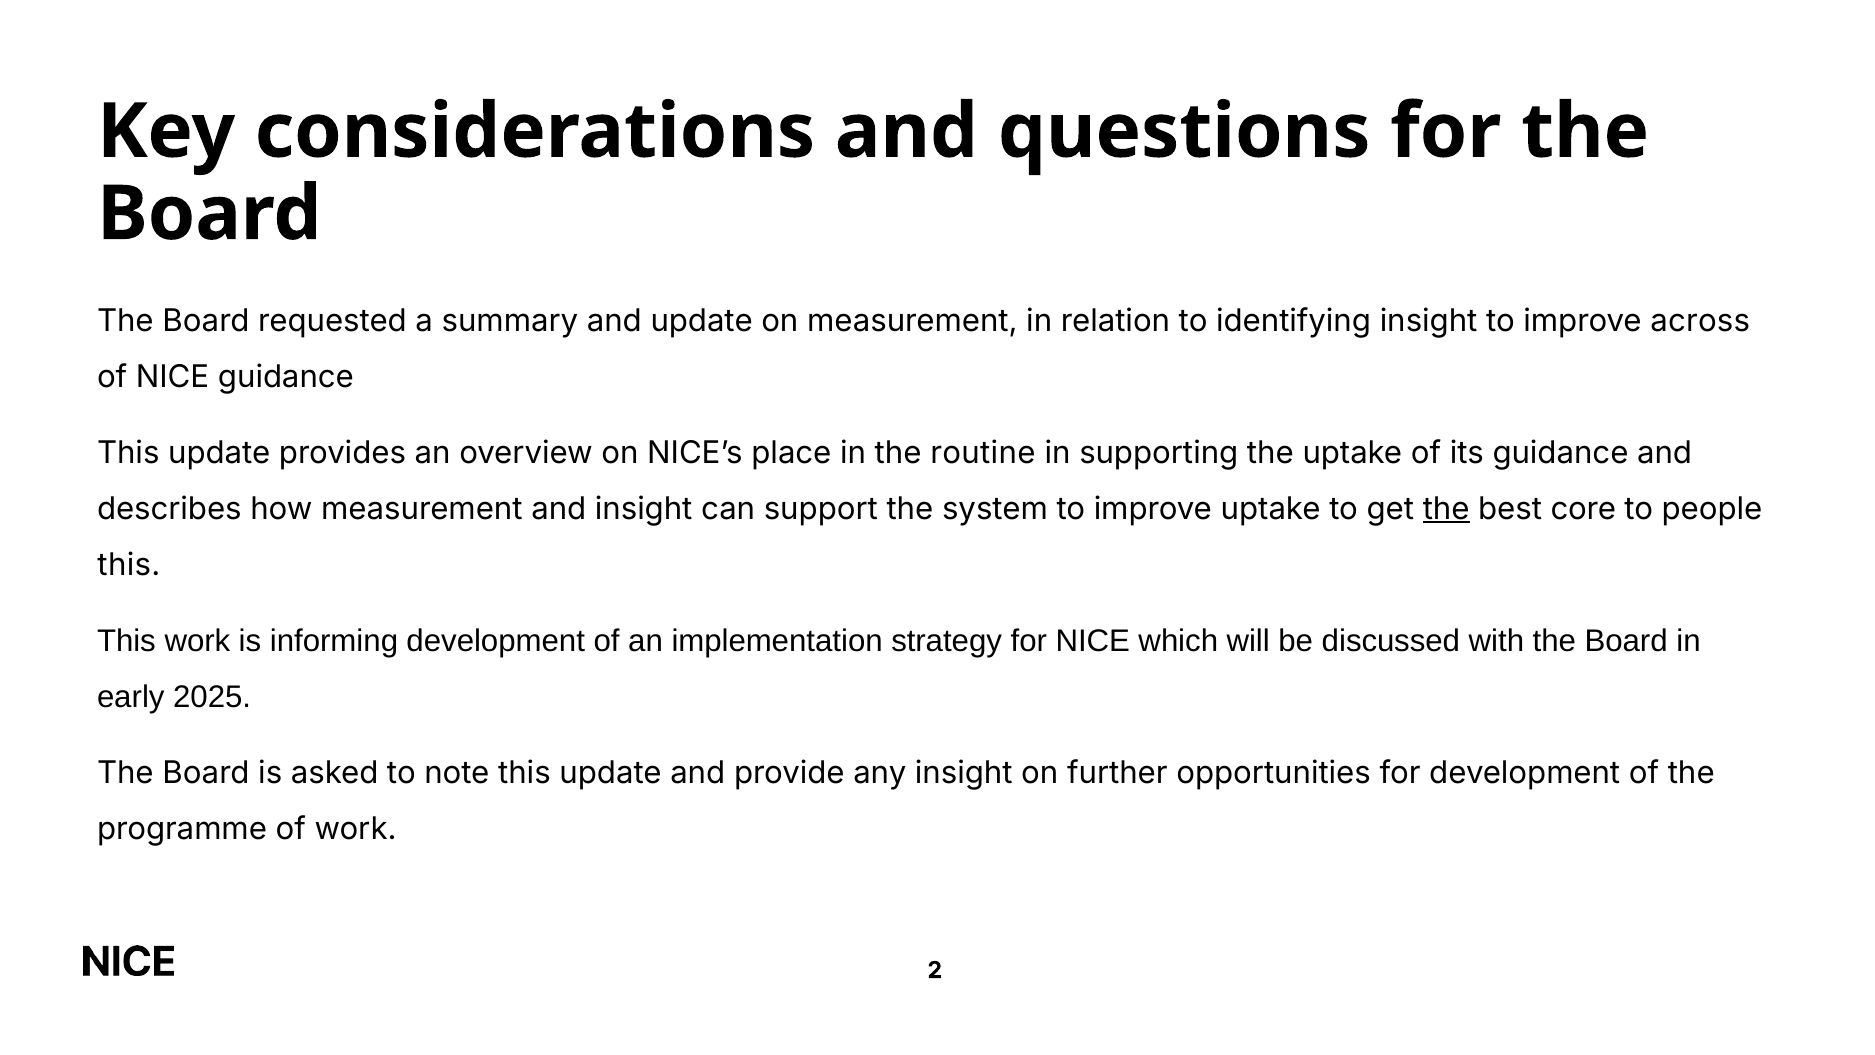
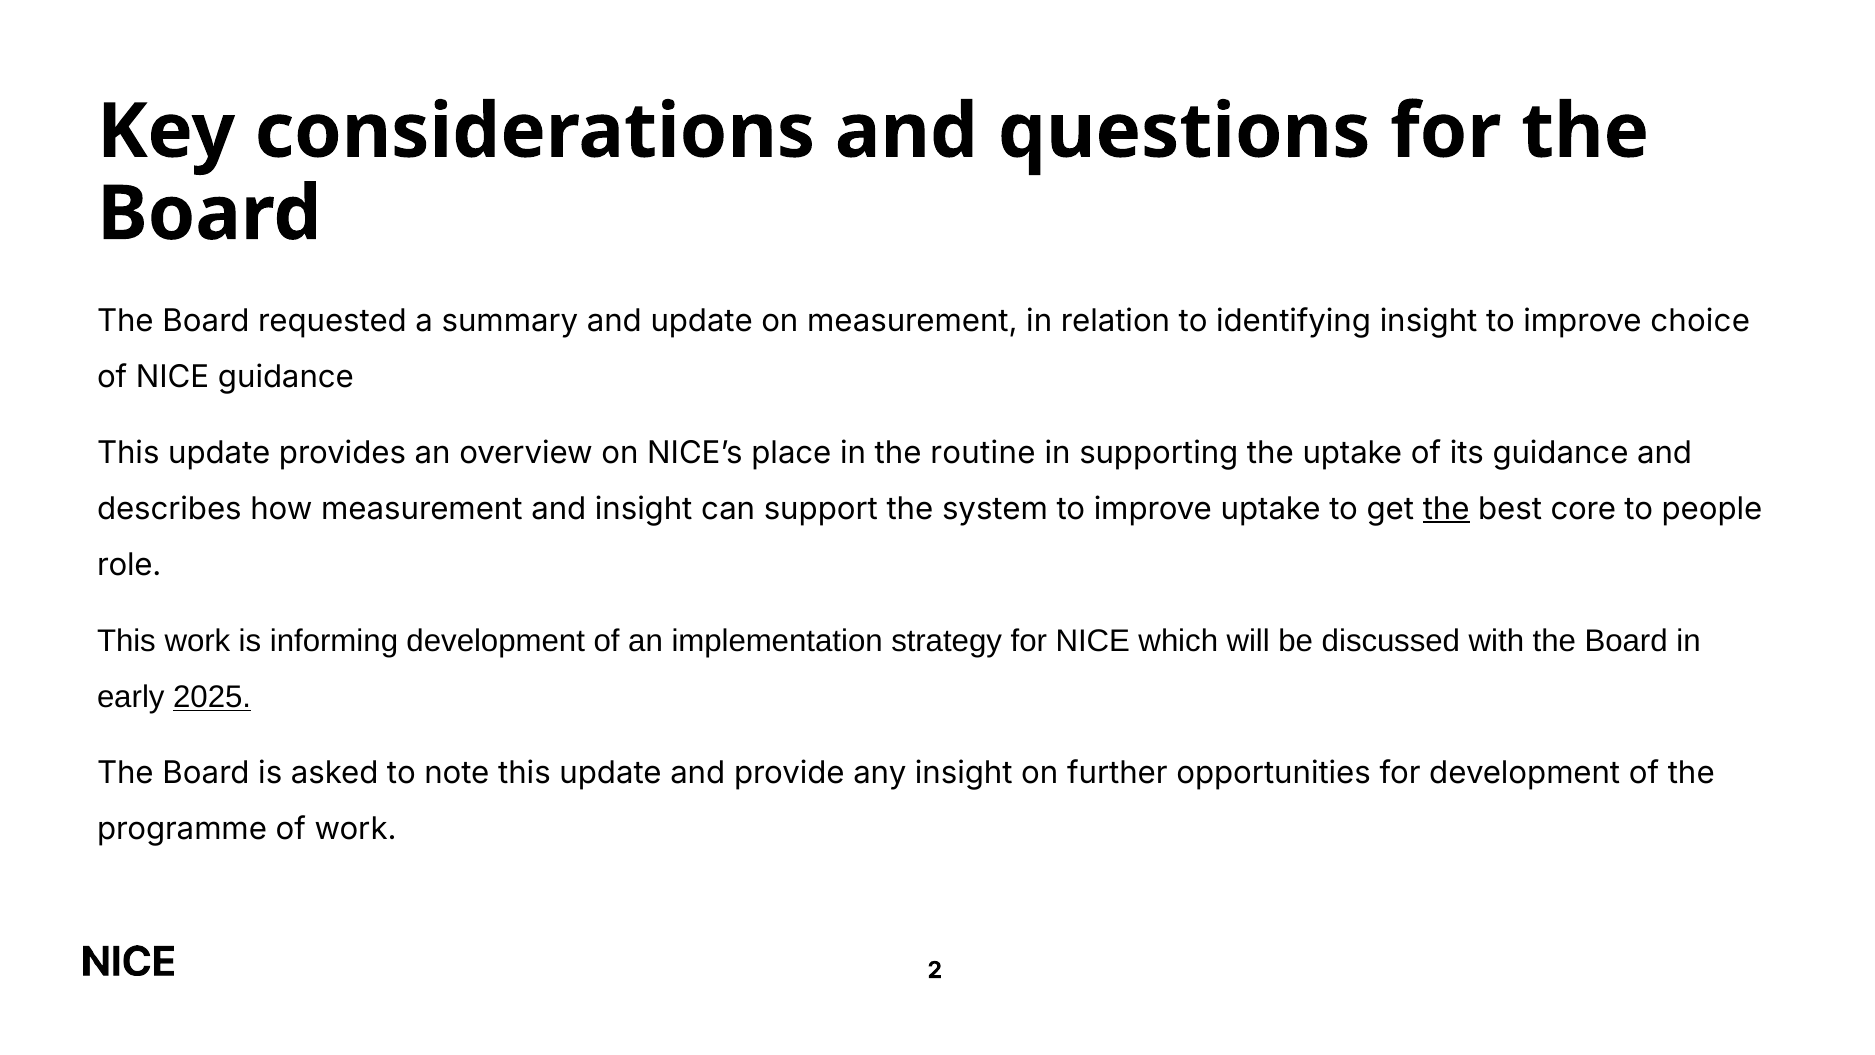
across: across -> choice (1700, 321)
this: this -> role (129, 565)
2025 underline: none -> present (212, 697)
